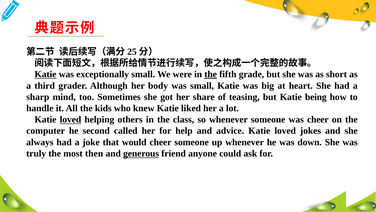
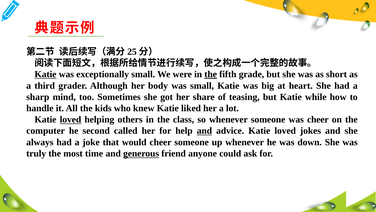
being: being -> while (316, 97)
and underline: none -> present (204, 131)
then: then -> time (94, 153)
